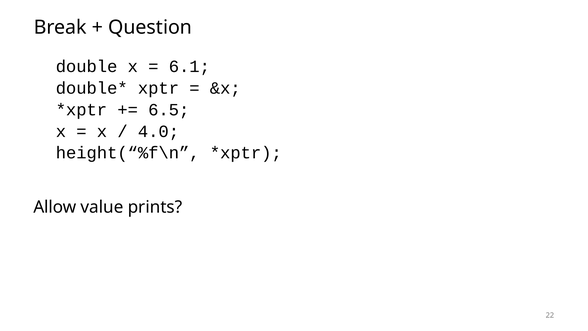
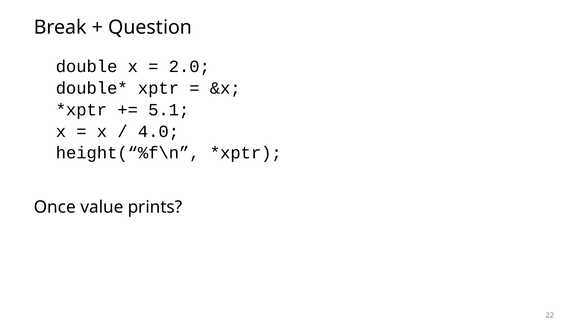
6.1: 6.1 -> 2.0 (189, 66)
6.5: 6.5 -> 5.1 (169, 110)
Allow: Allow -> Once (55, 207)
